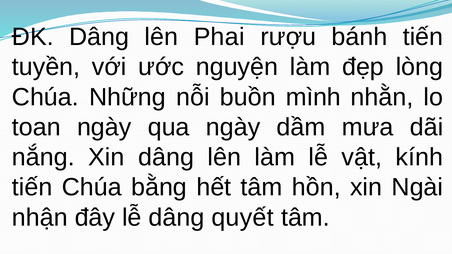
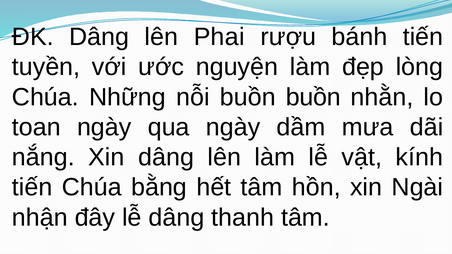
buồn mình: mình -> buồn (313, 97)
quyết: quyết -> thanh (243, 218)
